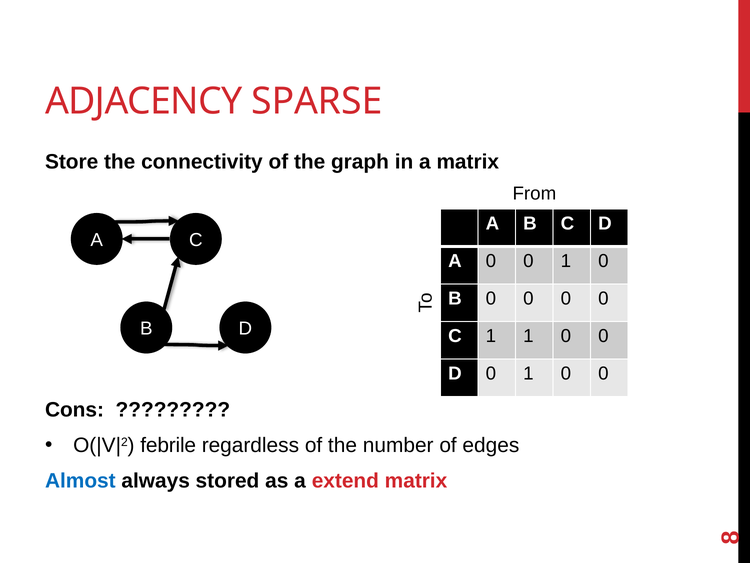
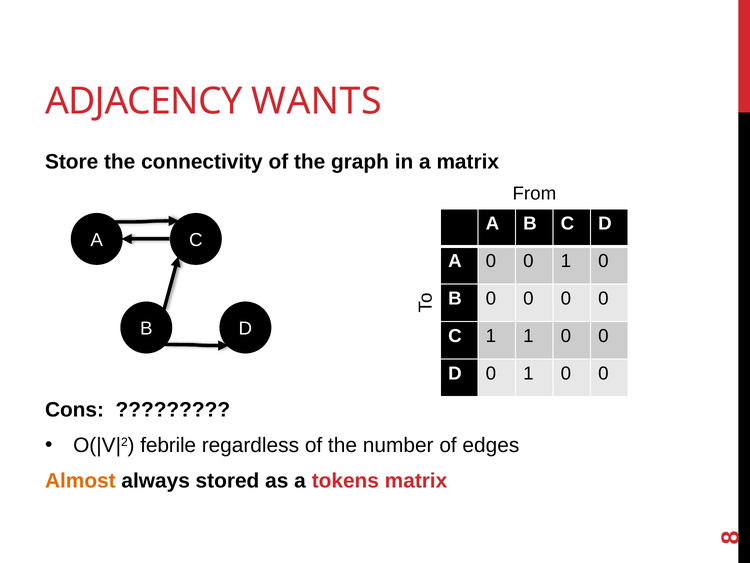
SPARSE: SPARSE -> WANTS (317, 101)
Almost colour: blue -> orange (80, 481)
extend: extend -> tokens (345, 481)
